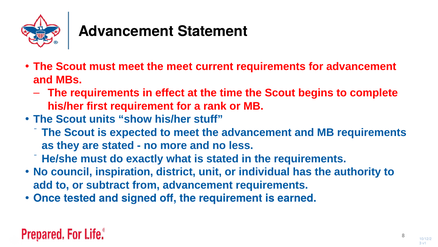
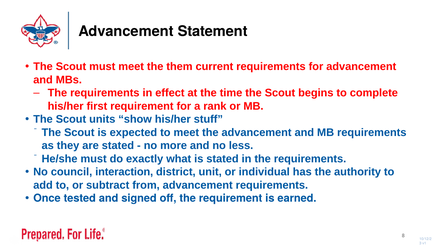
the meet: meet -> them (179, 66)
inspiration: inspiration -> interaction (124, 172)
